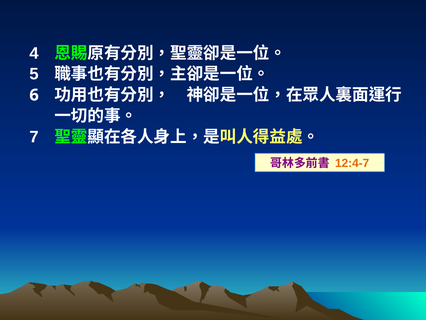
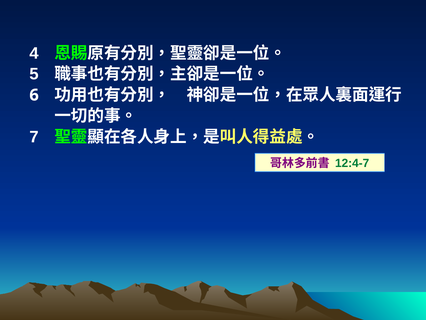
12:4-7 colour: orange -> green (352, 163)
